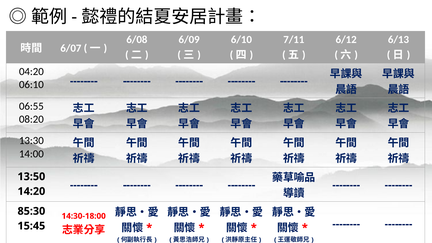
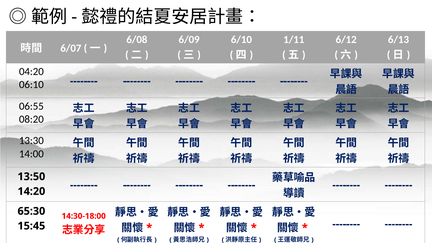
7/11: 7/11 -> 1/11 (294, 39)
85:30: 85:30 -> 65:30 (31, 211)
